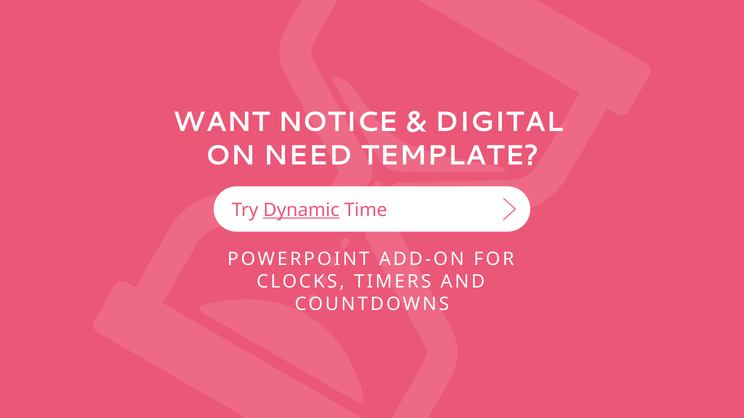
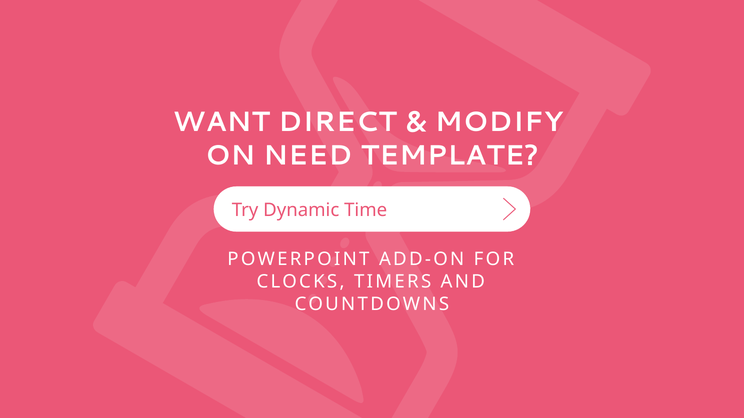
NOTICE: NOTICE -> DIRECT (337, 122)
DIGITAL: DIGITAL -> MODIFY (499, 122)
Dynamic underline: present -> none (301, 210)
